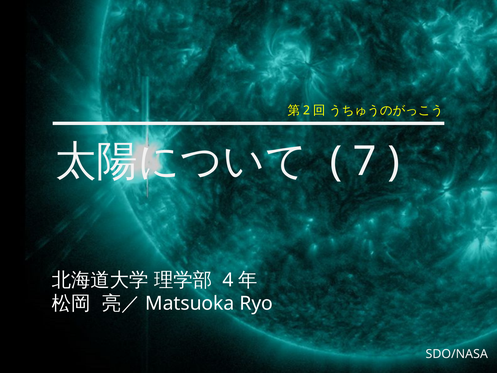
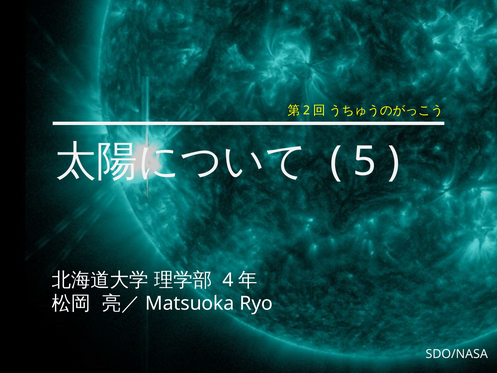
7: 7 -> 5 (365, 161)
